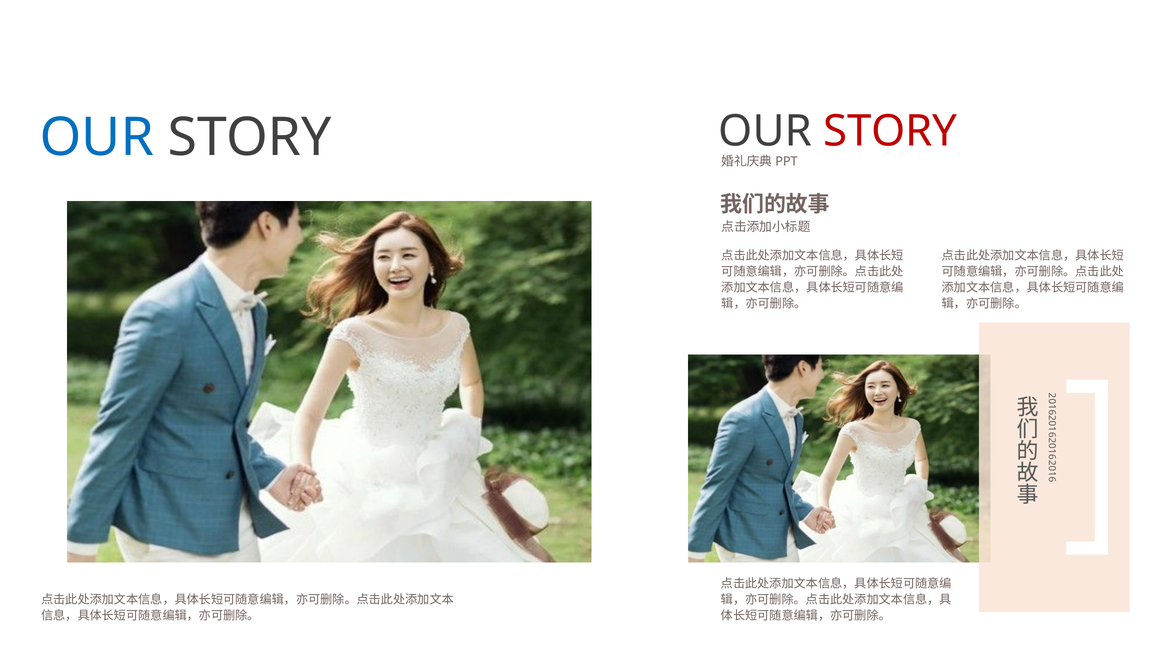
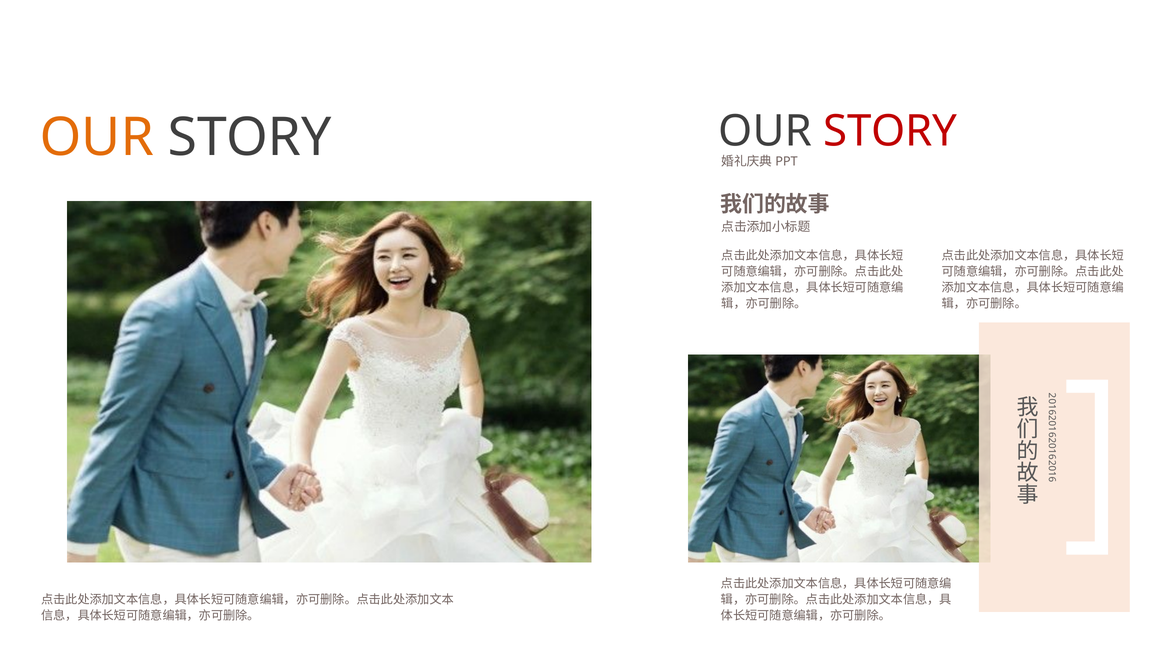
OUR colour: blue -> orange (97, 138)
